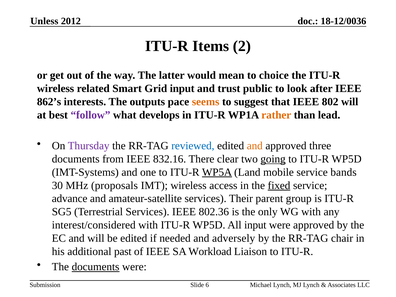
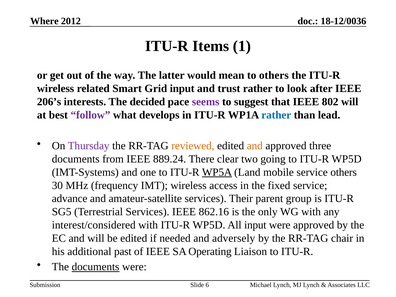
Unless: Unless -> Where (44, 21)
2: 2 -> 1 (242, 46)
to choice: choice -> others (274, 75)
trust public: public -> rather (258, 89)
862’s: 862’s -> 206’s (49, 102)
outputs: outputs -> decided (147, 102)
seems colour: orange -> purple (206, 102)
rather colour: orange -> blue (276, 115)
reviewed colour: blue -> orange (193, 146)
832.16: 832.16 -> 889.24 (170, 159)
going underline: present -> none (273, 159)
service bands: bands -> others (344, 172)
proposals: proposals -> frequency (115, 185)
fixed underline: present -> none (279, 185)
802.36: 802.36 -> 862.16 (214, 212)
Workload: Workload -> Operating (210, 251)
